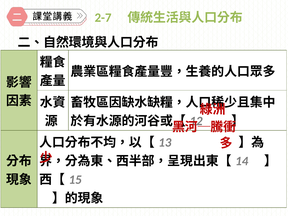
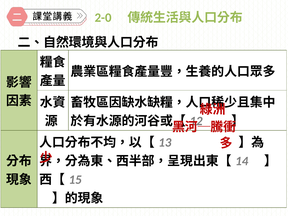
2-7: 2-7 -> 2-0 (103, 18)
